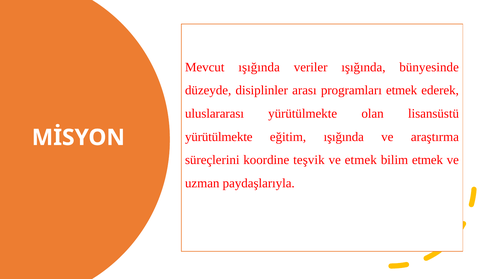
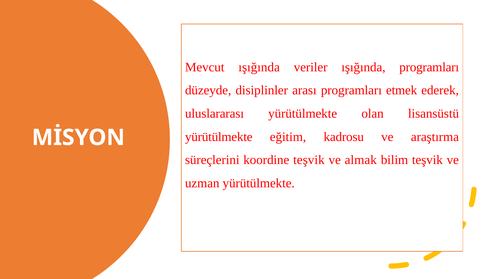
ışığında bünyesinde: bünyesinde -> programları (429, 67)
eğitim ışığında: ışığında -> kadrosu (344, 137)
ve etmek: etmek -> almak (361, 160)
bilim etmek: etmek -> teşvik (427, 160)
uzman paydaşlarıyla: paydaşlarıyla -> yürütülmekte (259, 184)
